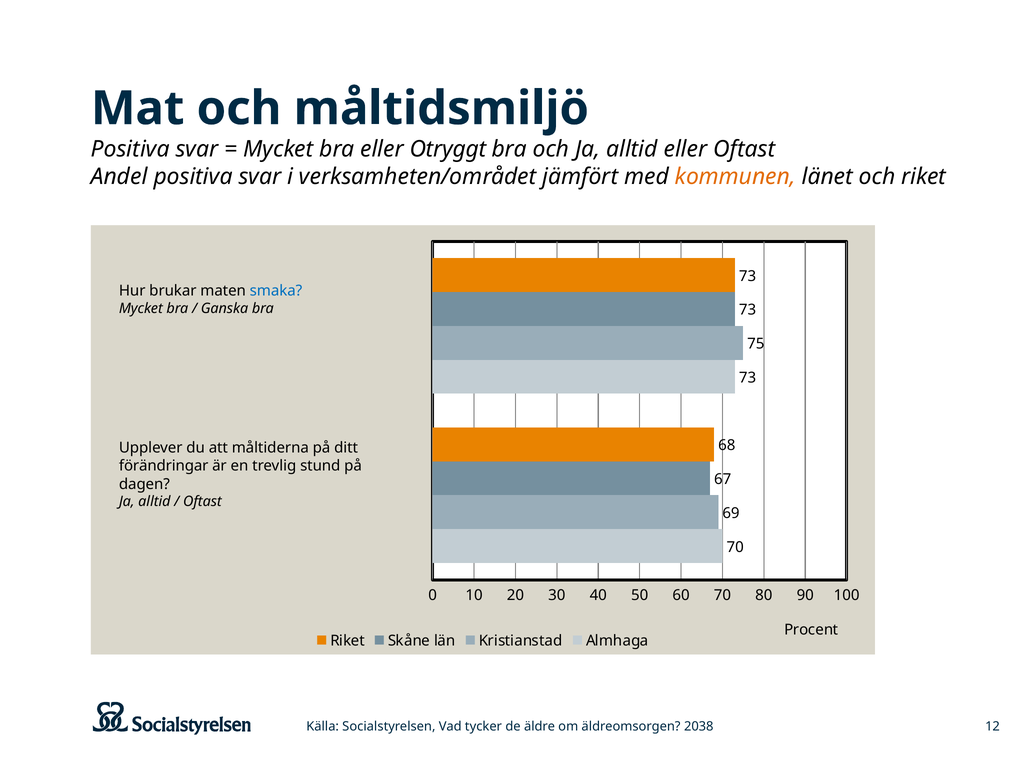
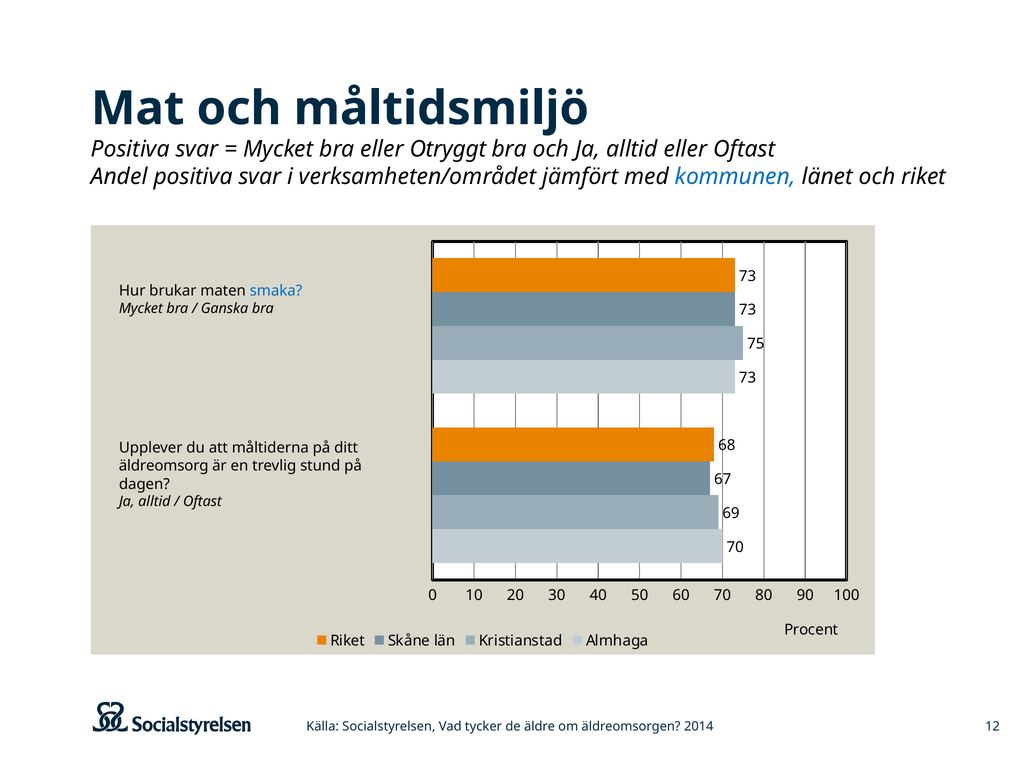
kommunen colour: orange -> blue (735, 177)
förändringar: förändringar -> äldreomsorg (164, 466)
2038: 2038 -> 2014 (699, 727)
